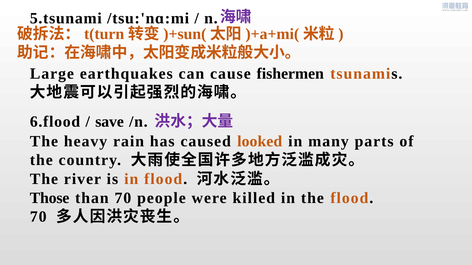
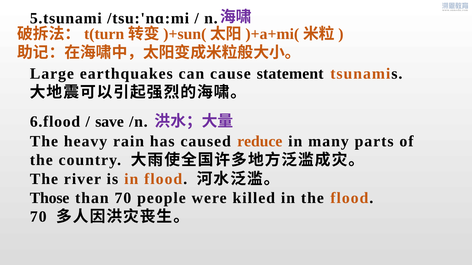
fishermen: fishermen -> statement (290, 74)
looked: looked -> reduce (260, 142)
